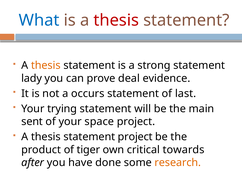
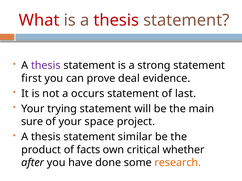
What colour: blue -> red (39, 20)
thesis colour: orange -> purple (46, 66)
lady: lady -> first (32, 79)
sent: sent -> sure (32, 122)
statement project: project -> similar (135, 137)
tiger: tiger -> facts (88, 150)
towards: towards -> whether (184, 150)
